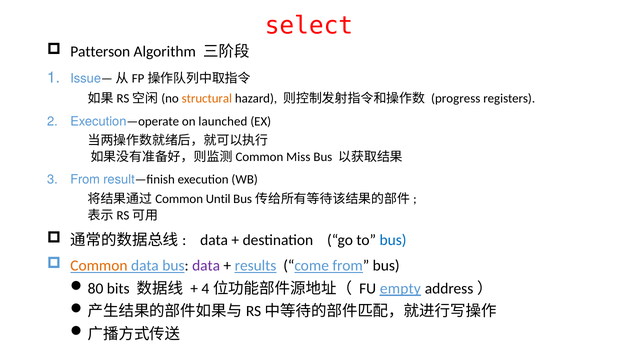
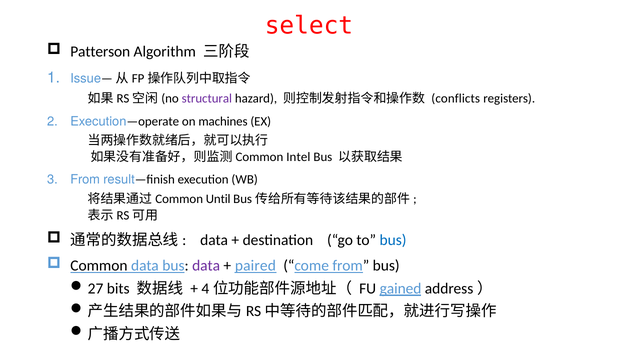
structural colour: orange -> purple (207, 98)
progress: progress -> conflicts (456, 98)
launched: launched -> machines (223, 121)
Miss: Miss -> Intel (298, 157)
Common colour: orange -> black (99, 266)
results: results -> paired (255, 266)
80: 80 -> 27 (96, 288)
empty: empty -> gained (401, 288)
